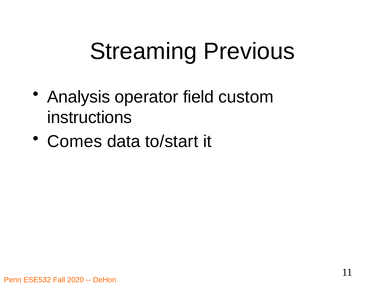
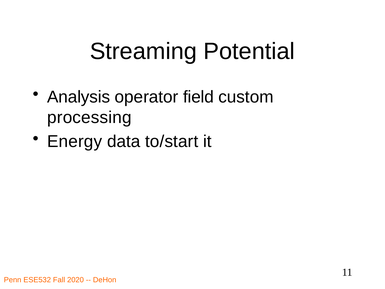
Previous: Previous -> Potential (249, 51)
instructions: instructions -> processing (89, 117)
Comes: Comes -> Energy (75, 141)
